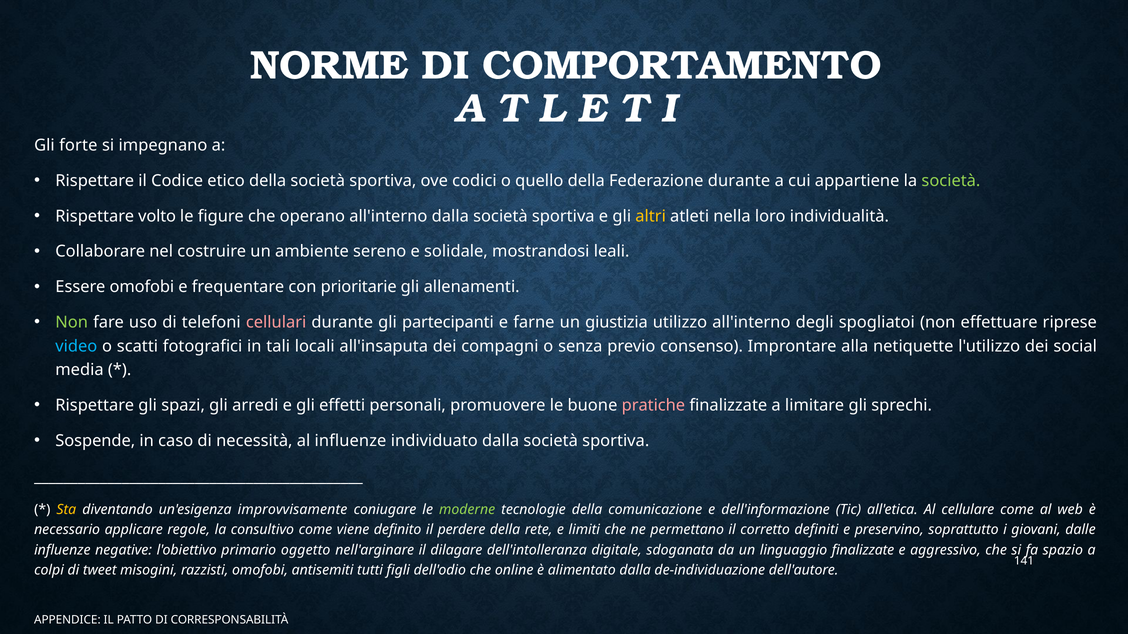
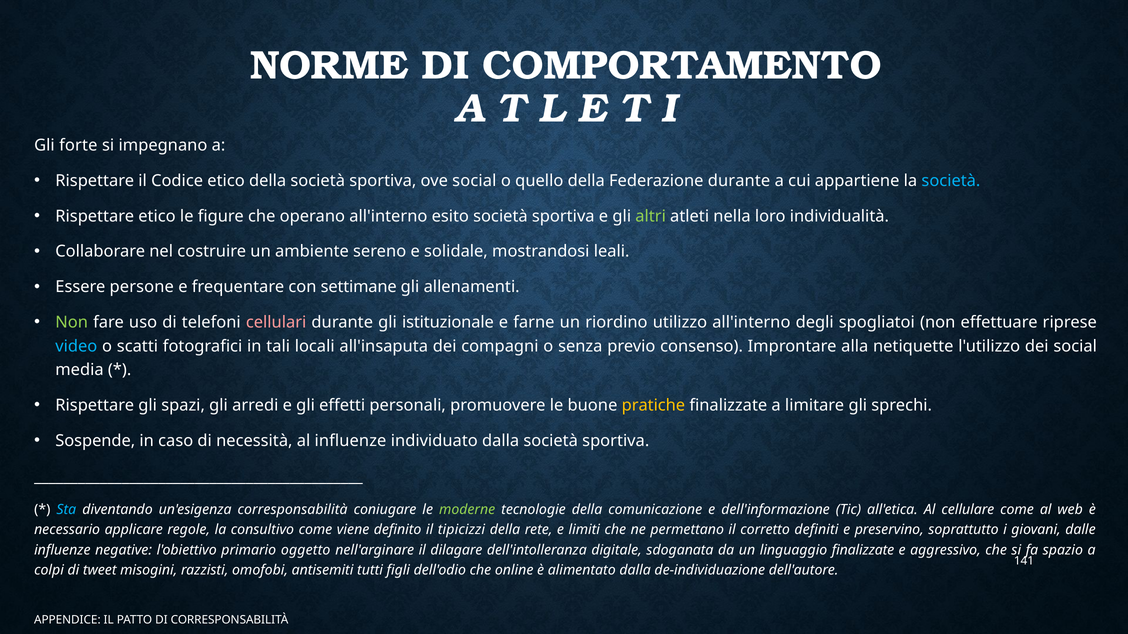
ove codici: codici -> social (474, 181)
società colour: light green -> light blue (951, 181)
Rispettare volto: volto -> etico (157, 216)
all'interno dalla: dalla -> esito (450, 216)
altri colour: yellow -> light green (651, 216)
Essere omofobi: omofobi -> persone (142, 287)
prioritarie: prioritarie -> settimane (359, 287)
partecipanti: partecipanti -> istituzionale (448, 323)
giustizia: giustizia -> riordino (616, 323)
pratiche colour: pink -> yellow (653, 406)
Sta colour: yellow -> light blue (66, 510)
un'esigenza improvvisamente: improvvisamente -> corresponsabilità (293, 510)
perdere: perdere -> tipicizzi (461, 530)
